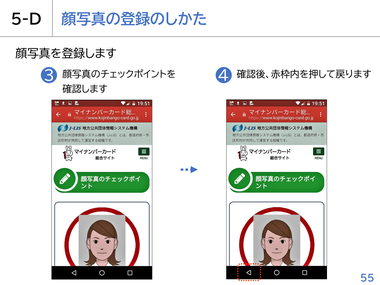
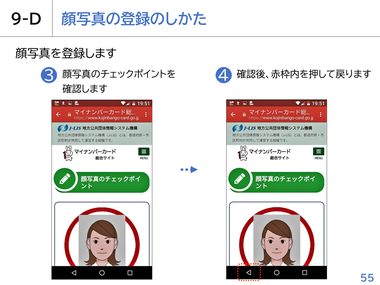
5-D: 5-D -> 9-D (26, 20)
